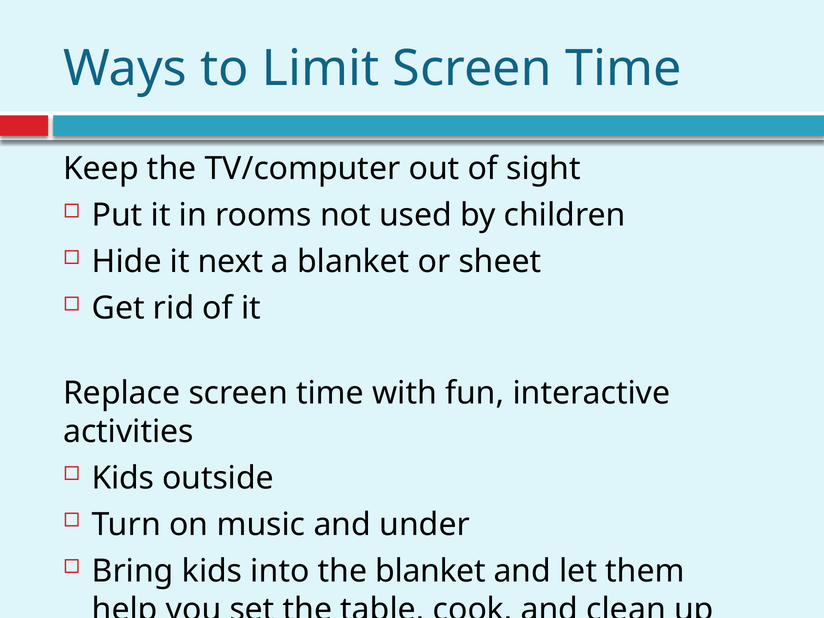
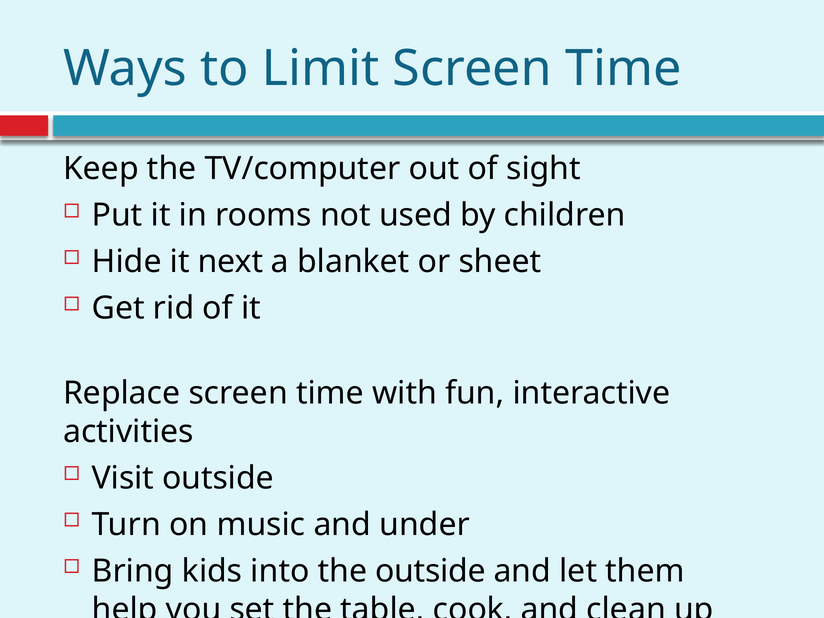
Kids: Kids -> Visit (123, 478)
the blanket: blanket -> outside (430, 571)
